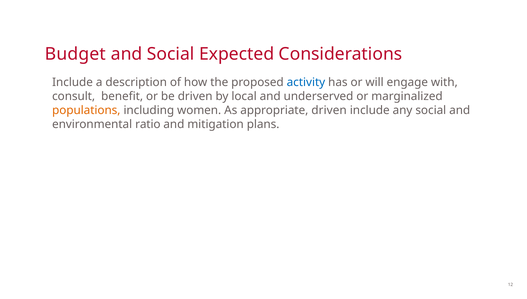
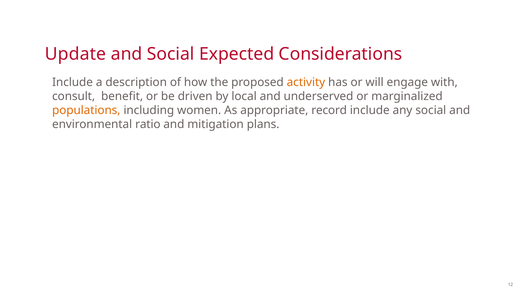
Budget: Budget -> Update (75, 54)
activity colour: blue -> orange (306, 82)
appropriate driven: driven -> record (329, 110)
